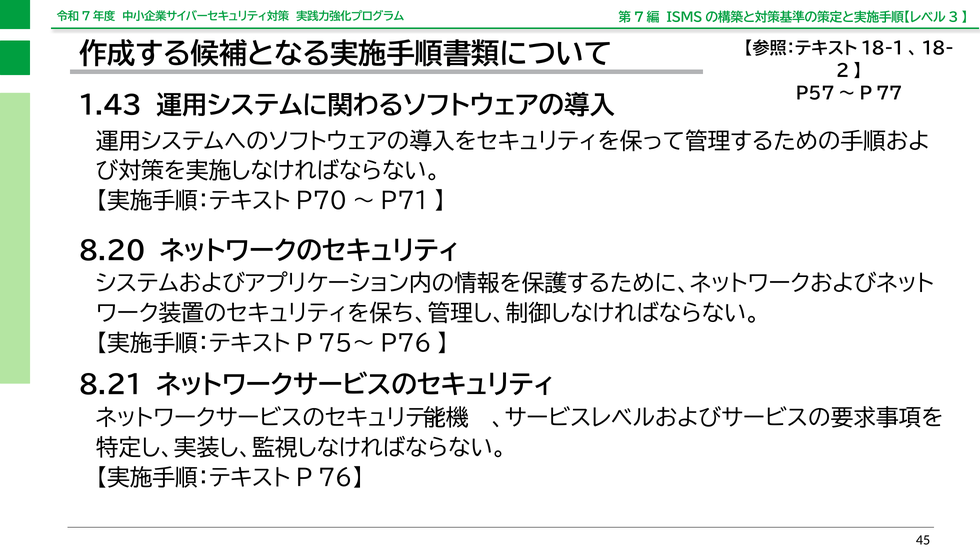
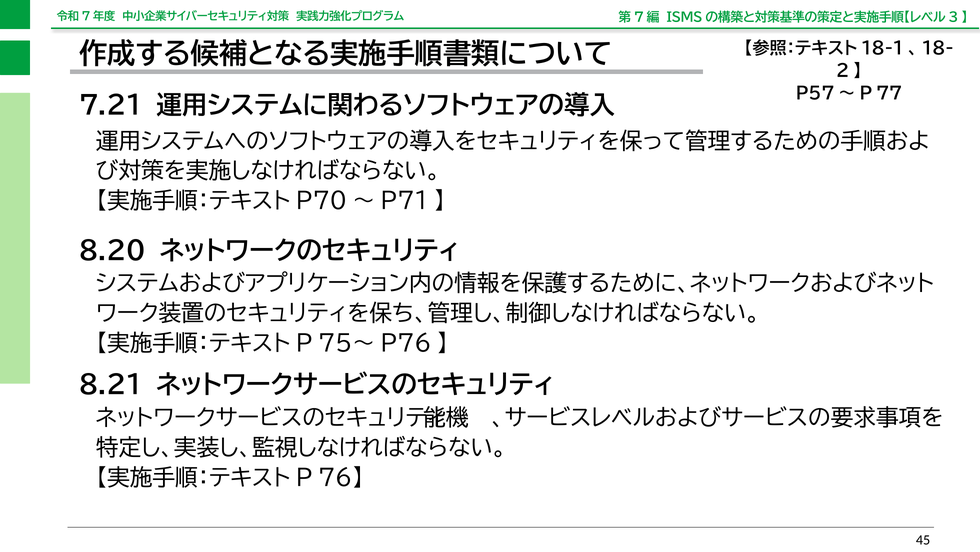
1.43: 1.43 -> 7.21 (111, 106)
